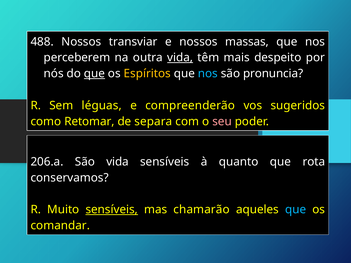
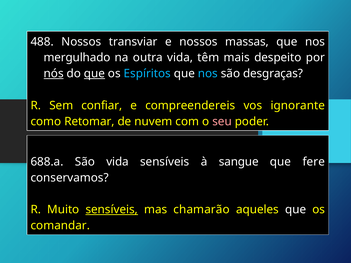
perceberem: perceberem -> mergulhado (77, 58)
vida underline: present -> none (180, 58)
nós underline: none -> present (54, 74)
Espíritos colour: yellow -> light blue (147, 74)
pronuncia: pronuncia -> desgraças (273, 74)
léguas: léguas -> confiar (102, 106)
compreenderão: compreenderão -> compreendereis (190, 106)
sugeridos: sugeridos -> ignorante (298, 106)
separa: separa -> nuvem (153, 122)
206.a: 206.a -> 688.a (47, 162)
quanto: quanto -> sangue (239, 162)
rota: rota -> fere (314, 162)
que colour: light blue -> white (296, 210)
